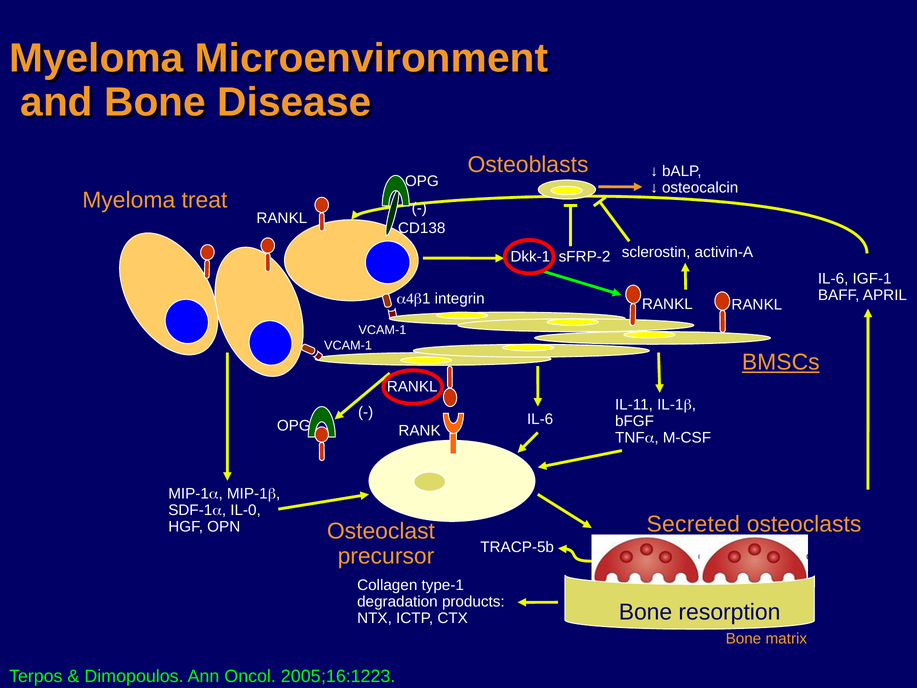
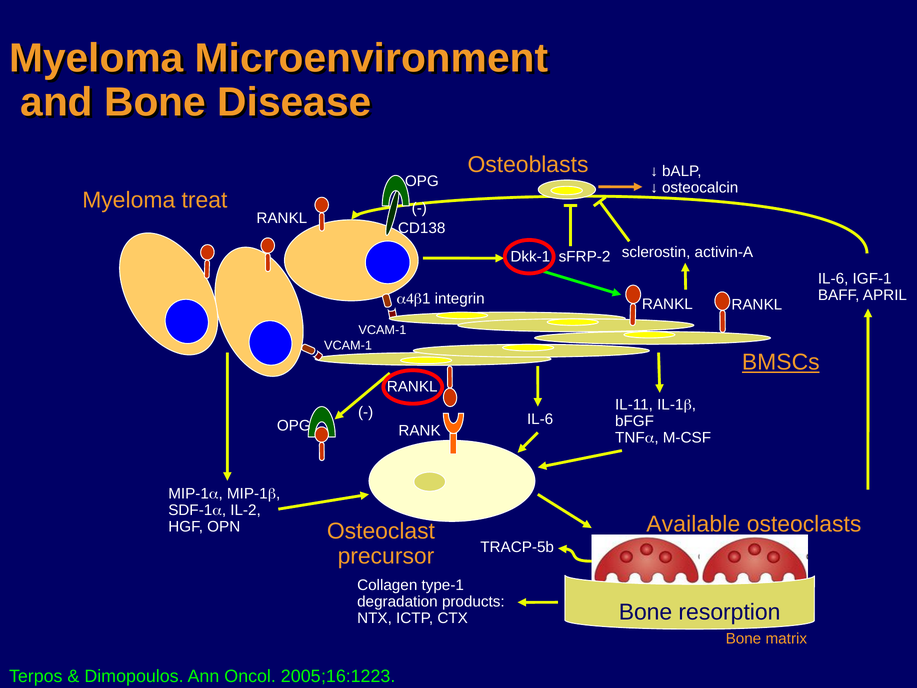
IL-0: IL-0 -> IL-2 (246, 510)
Secreted: Secreted -> Available (693, 524)
